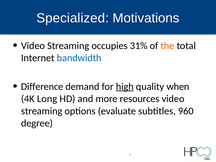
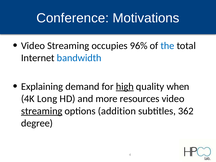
Specialized: Specialized -> Conference (73, 18)
31%: 31% -> 96% (139, 46)
the colour: orange -> blue (167, 46)
Difference: Difference -> Explaining (42, 87)
streaming underline: none -> present (42, 111)
evaluate: evaluate -> addition (117, 111)
960: 960 -> 362 (186, 111)
